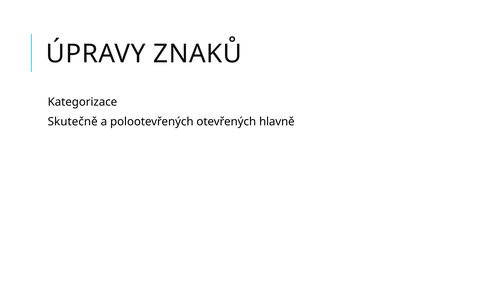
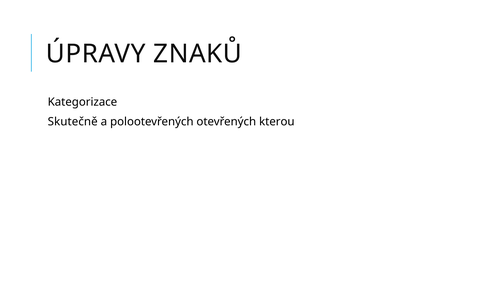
hlavně: hlavně -> kterou (277, 122)
